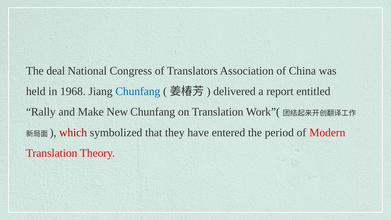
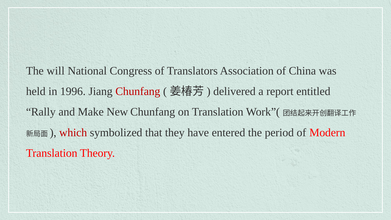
deal: deal -> will (56, 71)
1968: 1968 -> 1996 (73, 91)
Chunfang colour: blue -> red (138, 91)
